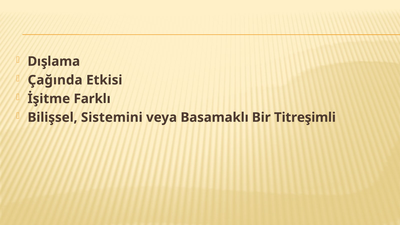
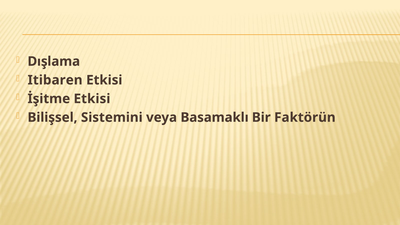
Çağında: Çağında -> Itibaren (55, 80)
İşitme Farklı: Farklı -> Etkisi (92, 99)
Titreşimli: Titreşimli -> Faktörün (305, 117)
